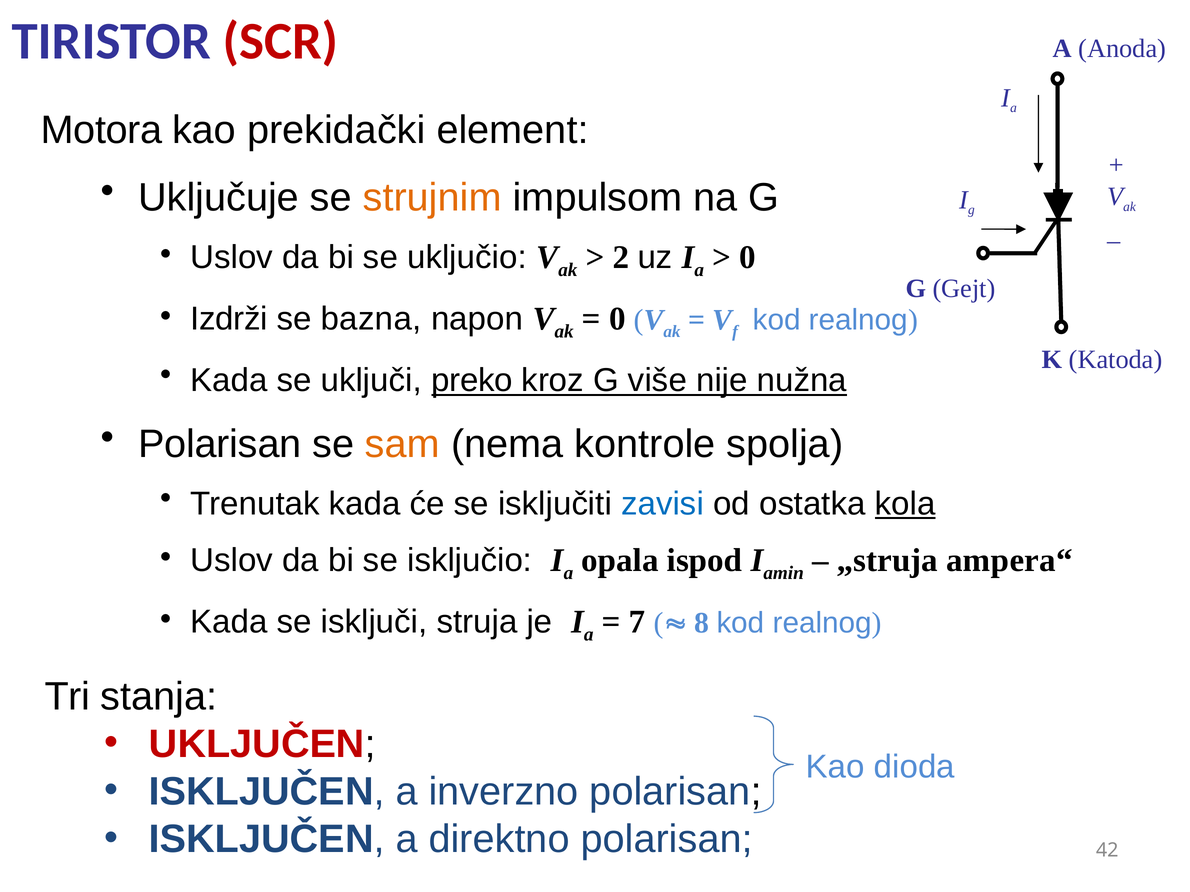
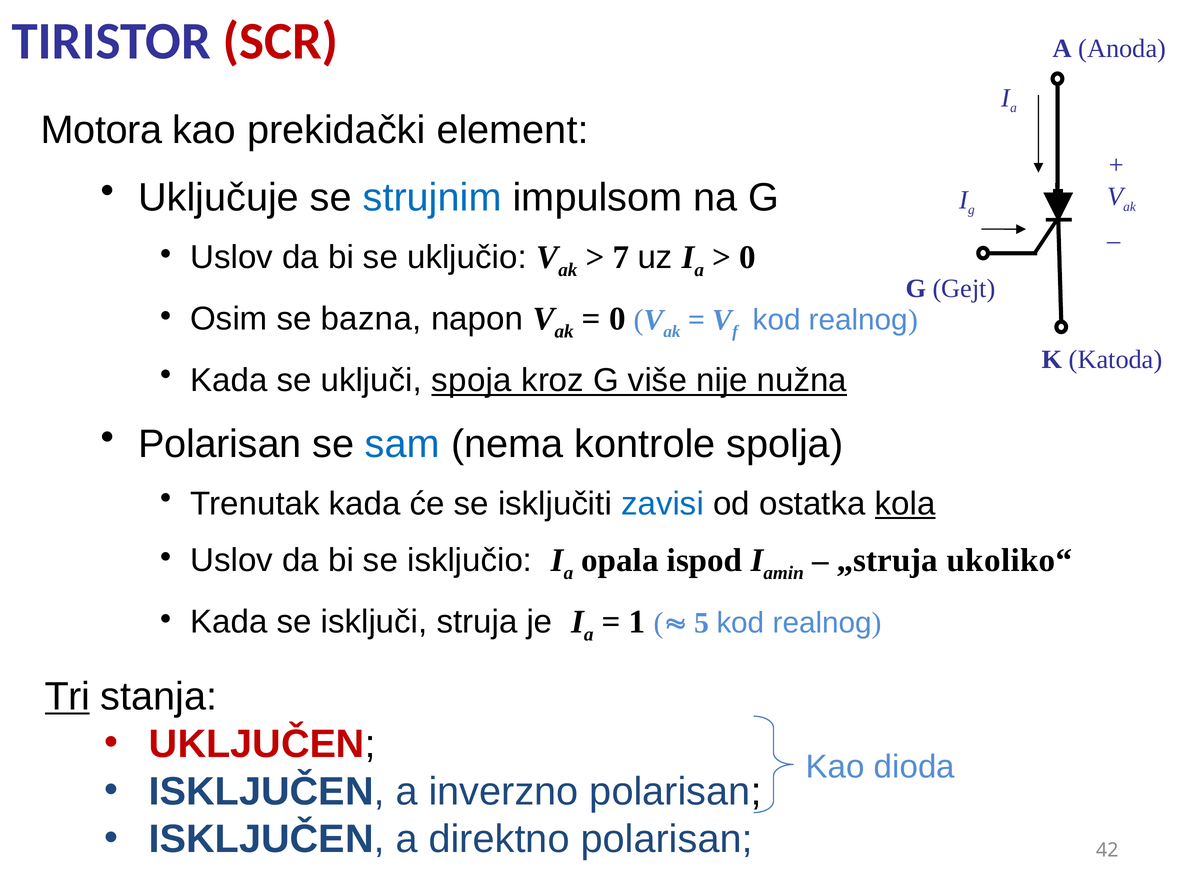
strujnim colour: orange -> blue (432, 198)
2: 2 -> 7 (621, 257)
Izdrži: Izdrži -> Osim (229, 319)
preko: preko -> spoja (472, 381)
sam colour: orange -> blue (403, 444)
ampera“: ampera“ -> ukoliko“ (1009, 560)
7: 7 -> 1 (637, 622)
8: 8 -> 5 (702, 623)
Tri underline: none -> present (67, 697)
